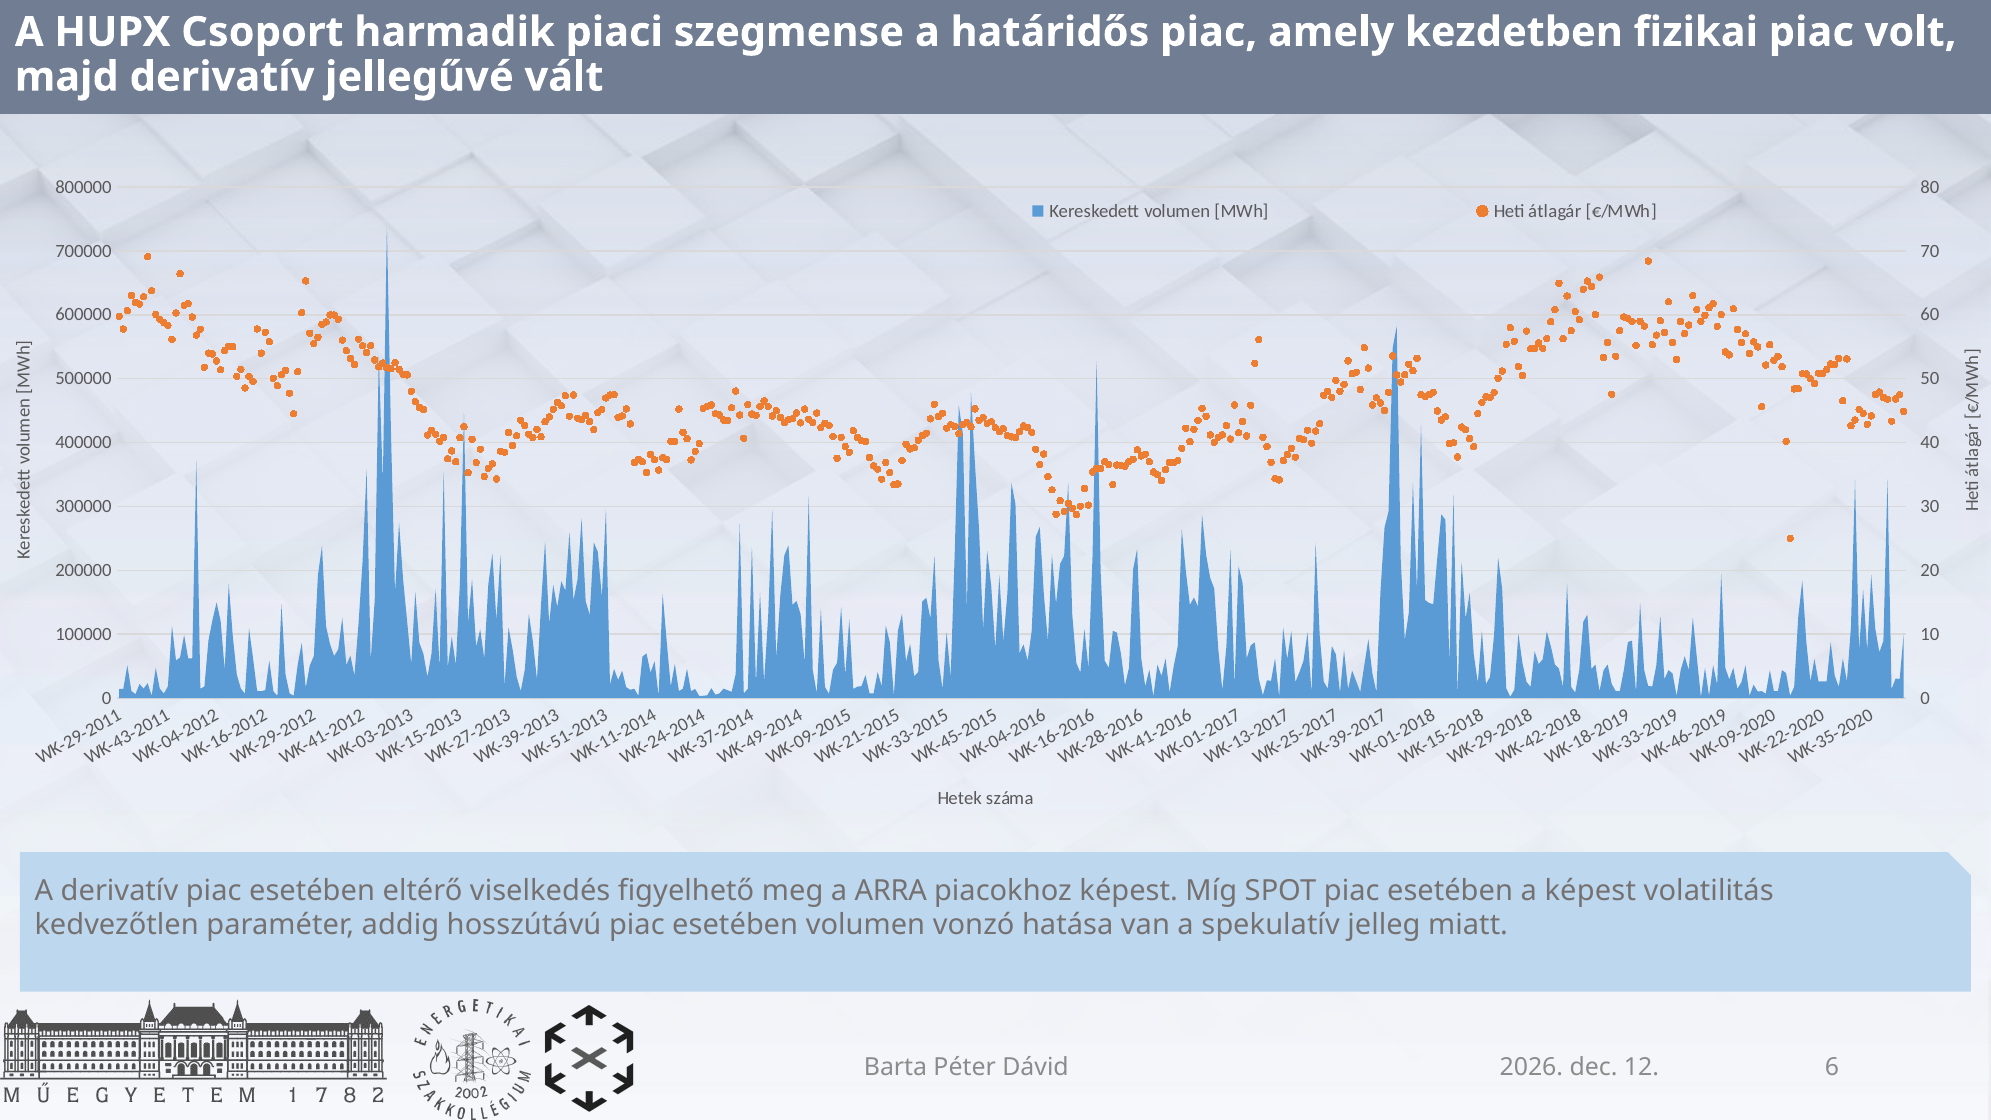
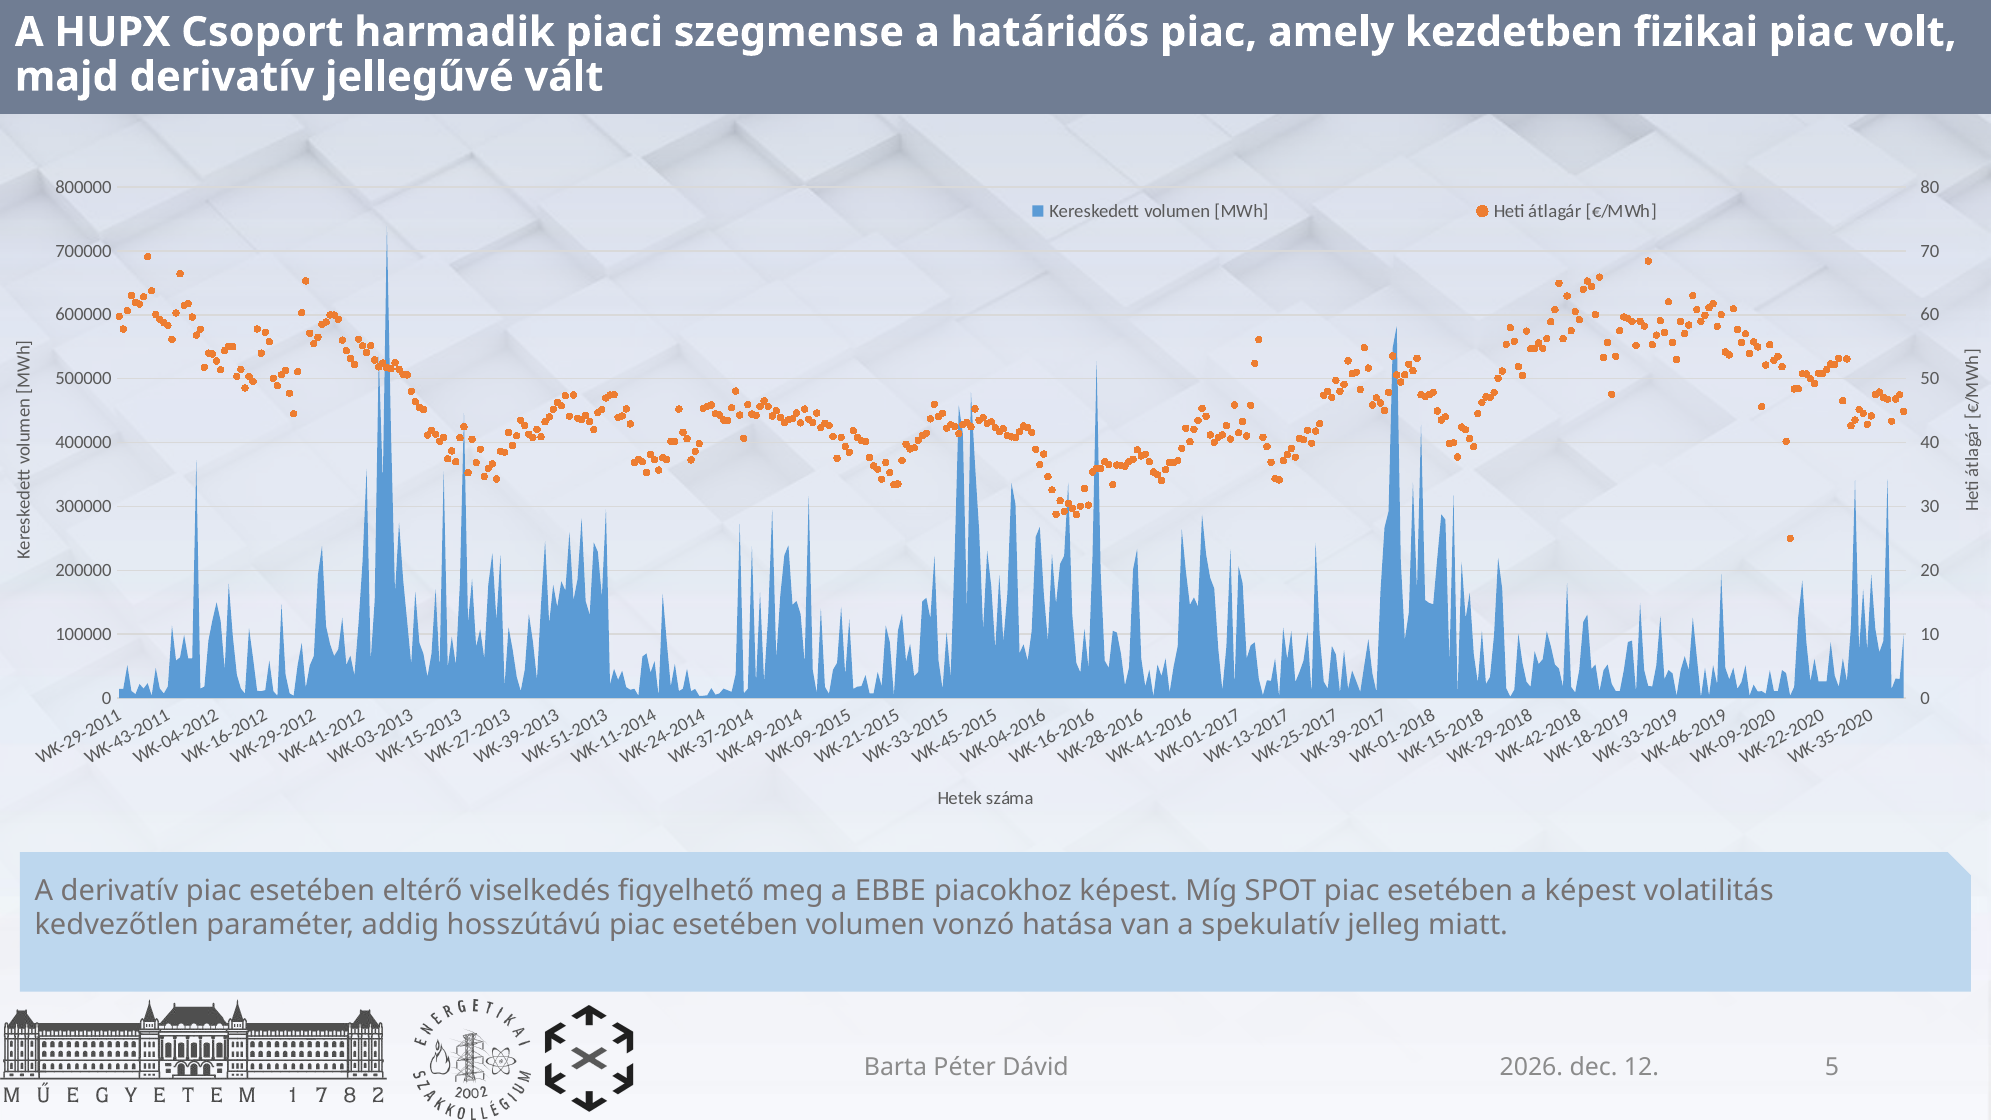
ARRA: ARRA -> EBBE (890, 890)
Dávid 6: 6 -> 5 (1832, 1068)
